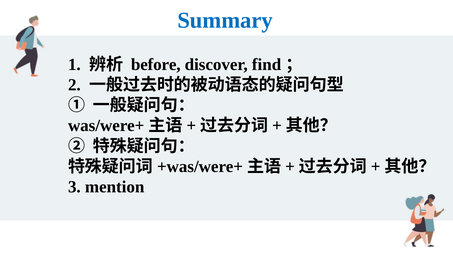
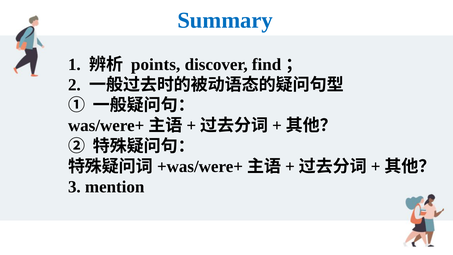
before: before -> points (156, 64)
